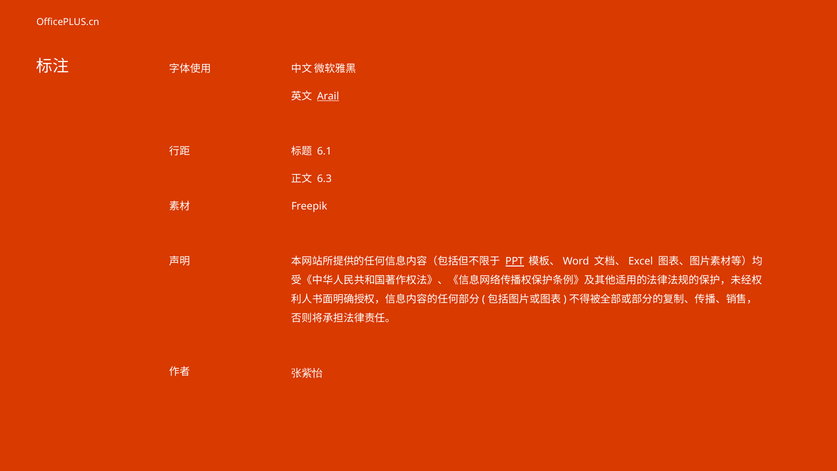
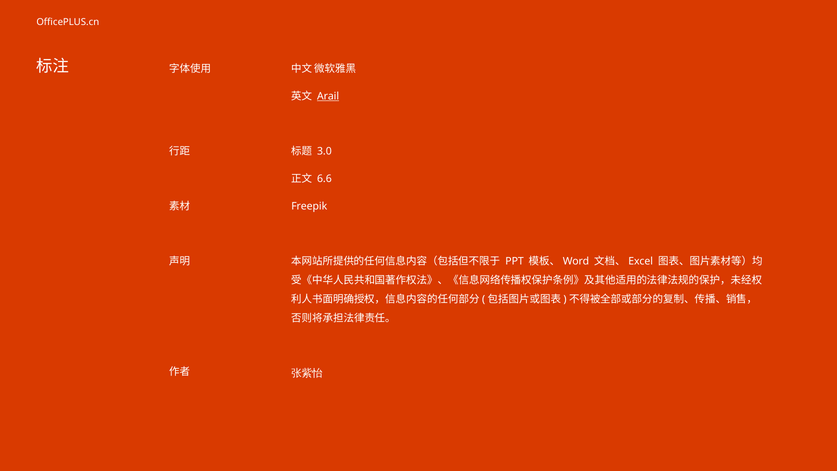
6.1: 6.1 -> 3.0 (324, 151)
6.3: 6.3 -> 6.6 (324, 179)
PPT underline: present -> none (515, 261)
